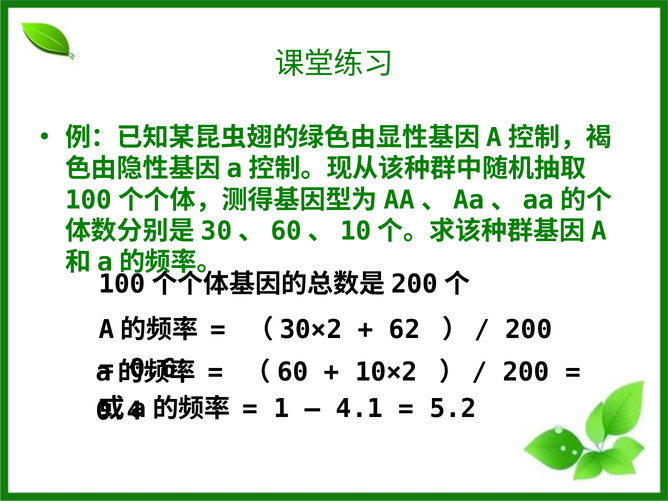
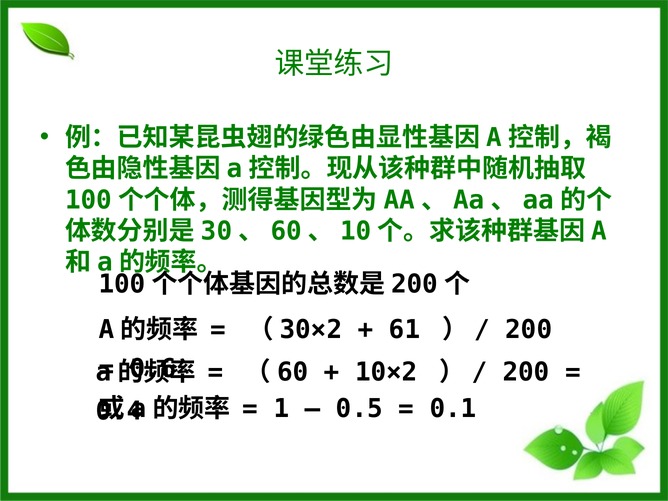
62: 62 -> 61 (405, 330)
4.1: 4.1 -> 0.5 (359, 409)
5.2: 5.2 -> 0.1 (453, 409)
